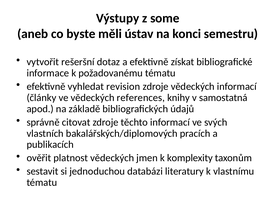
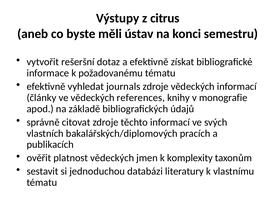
some: some -> citrus (165, 18)
revision: revision -> journals (123, 86)
samostatná: samostatná -> monografie (223, 98)
